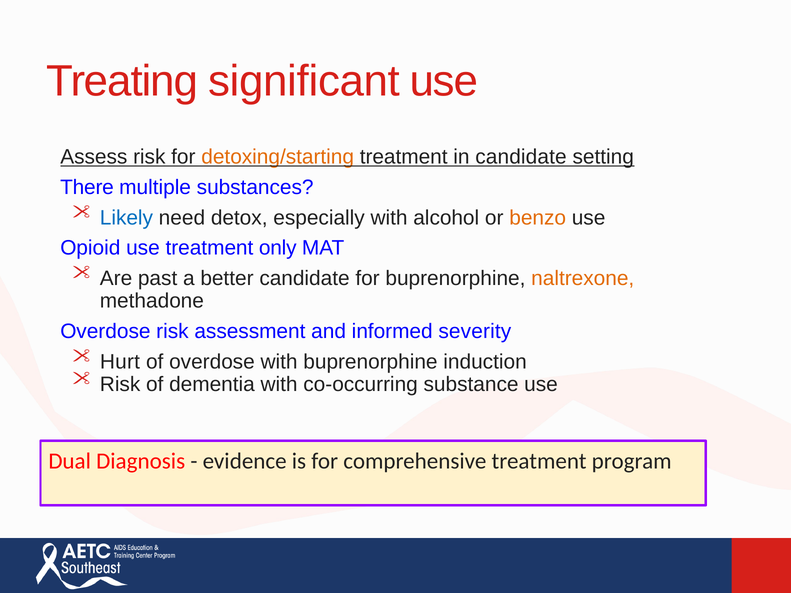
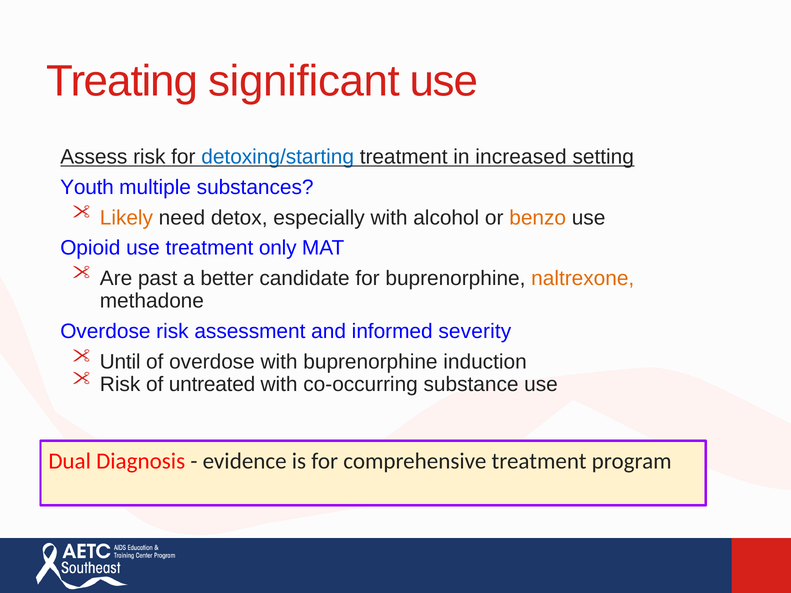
detoxing/starting colour: orange -> blue (278, 157)
in candidate: candidate -> increased (521, 157)
There: There -> Youth (87, 187)
Likely colour: blue -> orange (126, 218)
Hurt: Hurt -> Until (120, 362)
dementia: dementia -> untreated (212, 385)
